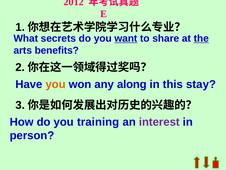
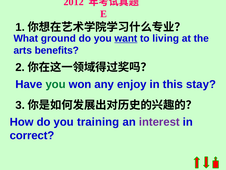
secrets: secrets -> ground (58, 38)
share: share -> living (166, 38)
the underline: present -> none (201, 38)
you colour: orange -> green (56, 84)
along: along -> enjoy (132, 84)
person: person -> correct (32, 135)
